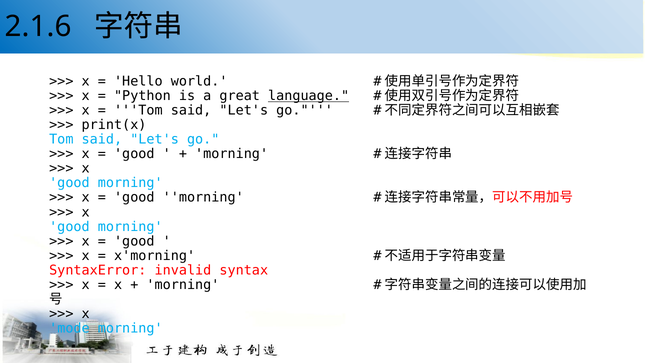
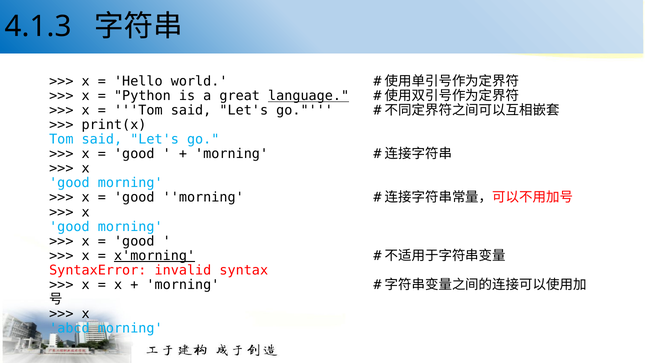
2.1.6: 2.1.6 -> 4.1.3 (38, 27)
x'morning underline: none -> present (155, 255)
mode: mode -> abcd (69, 328)
